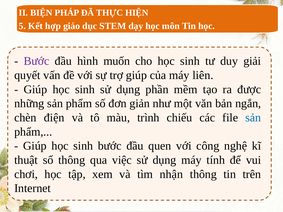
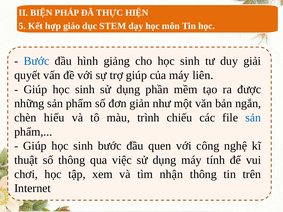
Bước colour: purple -> blue (36, 61)
muốn: muốn -> giảng (117, 61)
điện: điện -> hiếu (54, 118)
